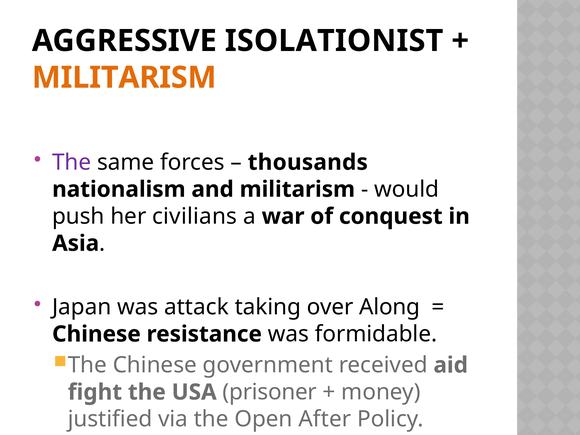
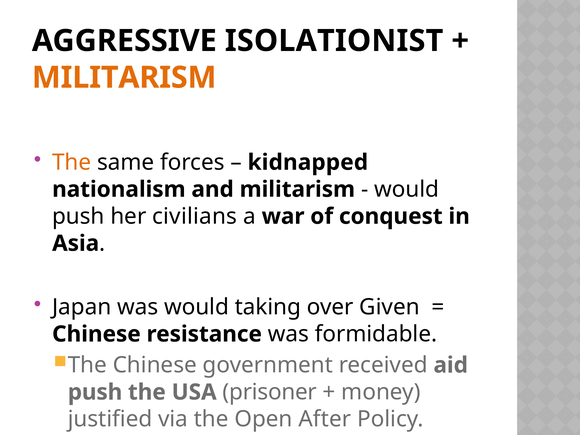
The colour: purple -> orange (72, 162)
thousands: thousands -> kidnapped (308, 162)
was attack: attack -> would (196, 307)
Along: Along -> Given (390, 307)
fight: fight -> push (95, 392)
